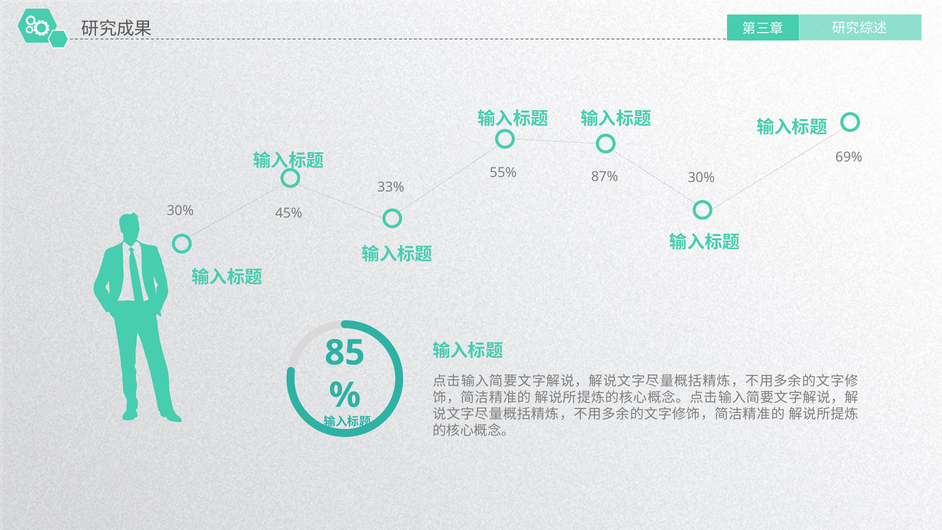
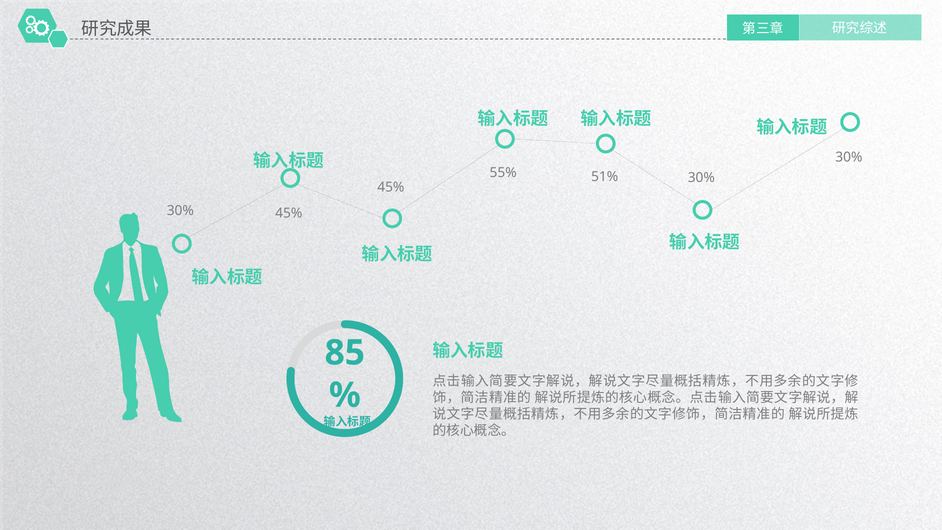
69%: 69% -> 30% (849, 157)
87%: 87% -> 51% (605, 177)
33%: 33% -> 45% (391, 187)
